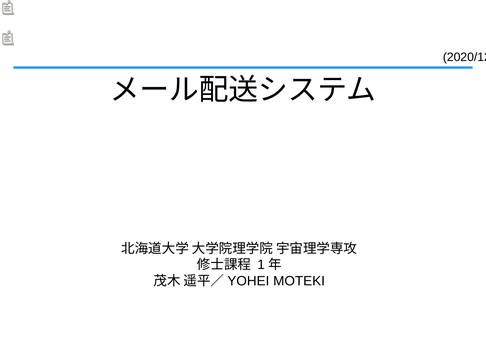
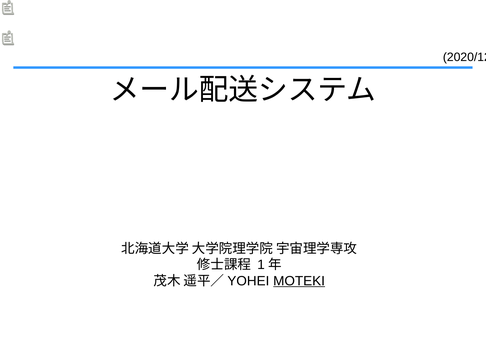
MOTEKI underline: none -> present (299, 281)
